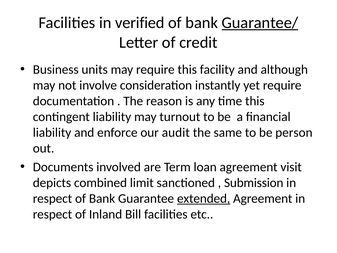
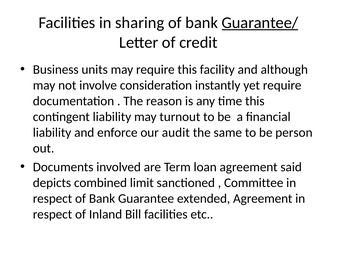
verified: verified -> sharing (140, 23)
visit: visit -> said (291, 167)
Submission: Submission -> Committee (254, 183)
extended underline: present -> none (204, 198)
